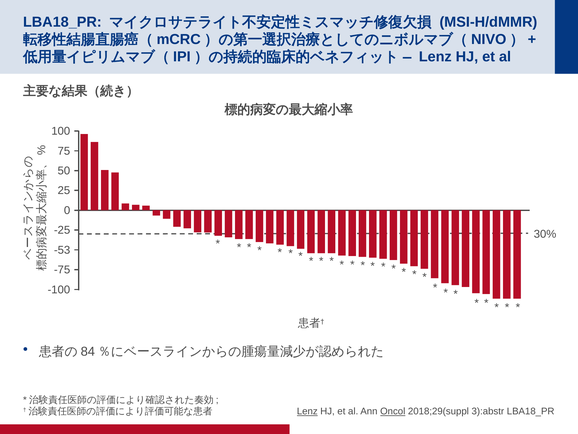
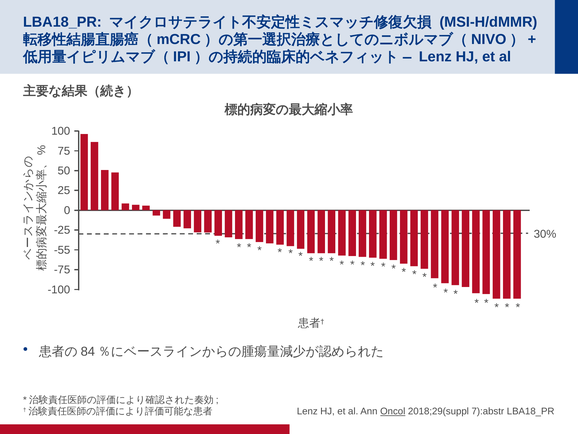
-53: -53 -> -55 (62, 250)
Lenz underline: present -> none (307, 411)
3):abstr: 3):abstr -> 7):abstr (488, 411)
